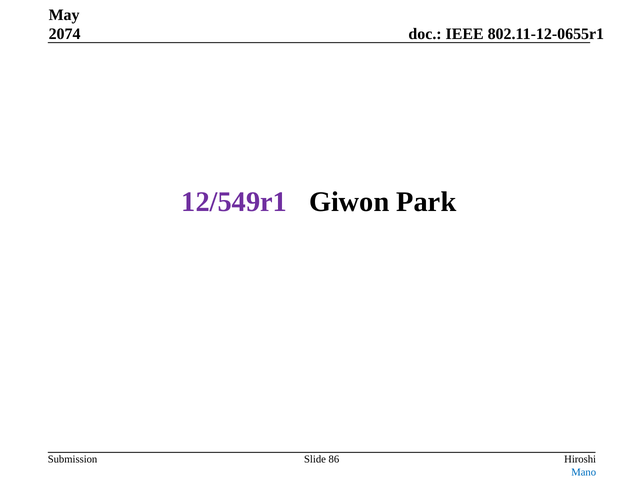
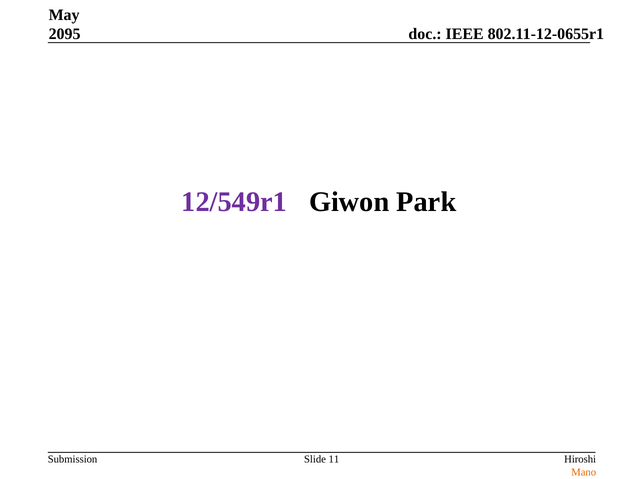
2074: 2074 -> 2095 (65, 34)
86: 86 -> 11 (334, 459)
Mano colour: blue -> orange (584, 472)
